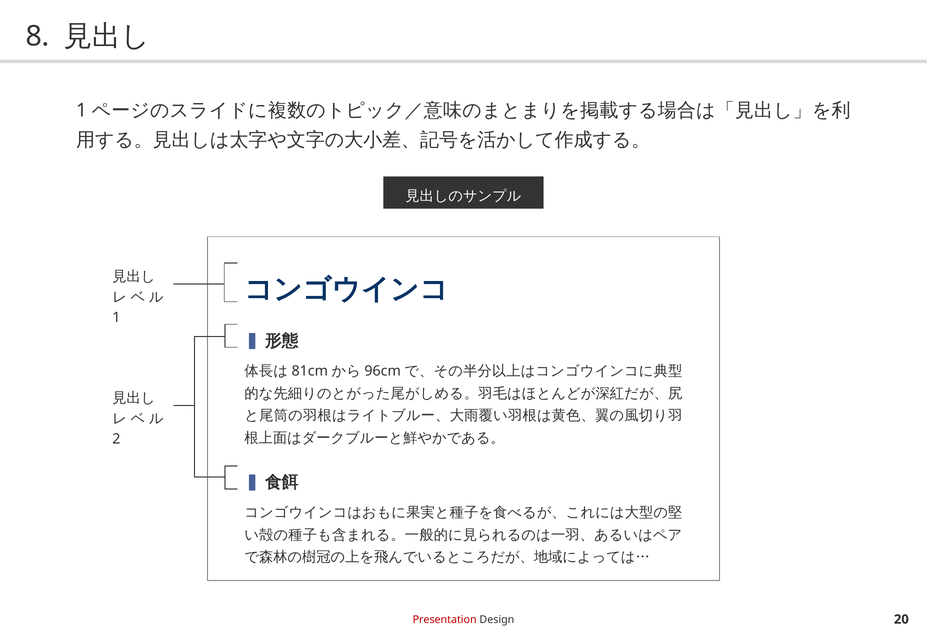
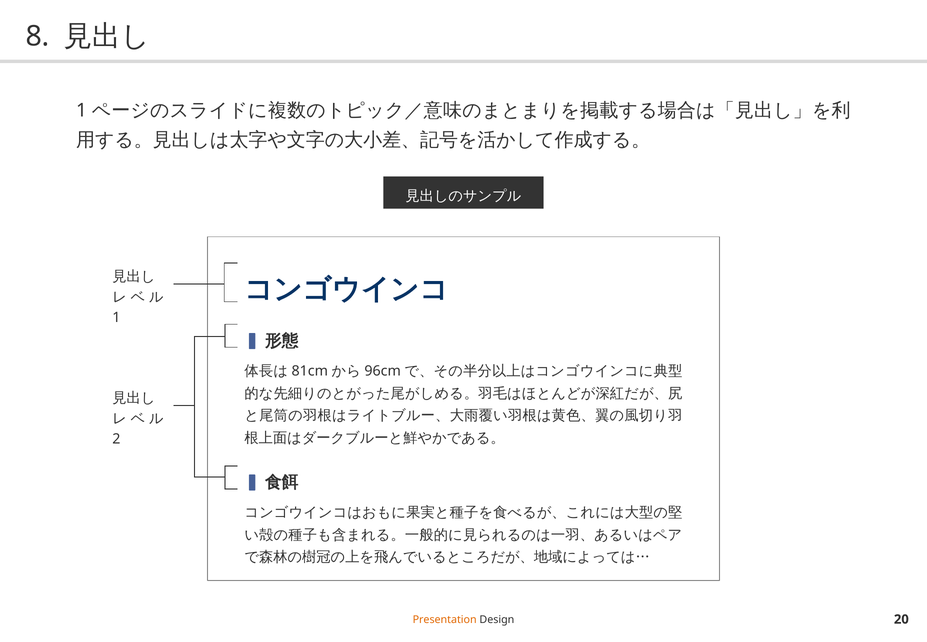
Presentation colour: red -> orange (445, 620)
